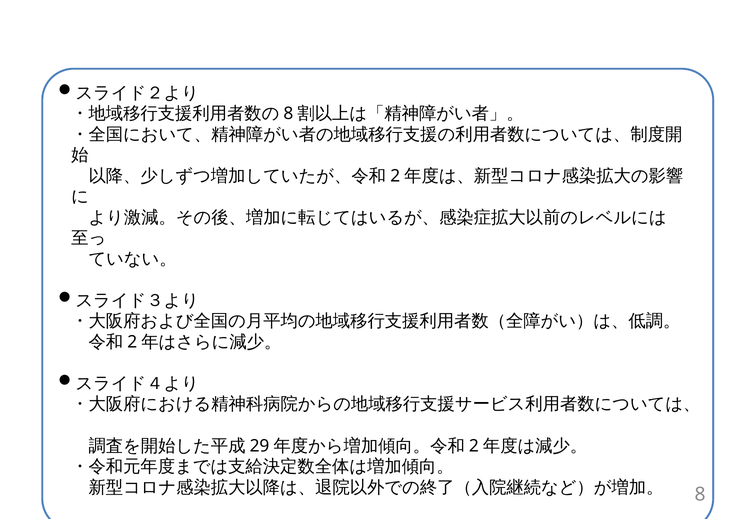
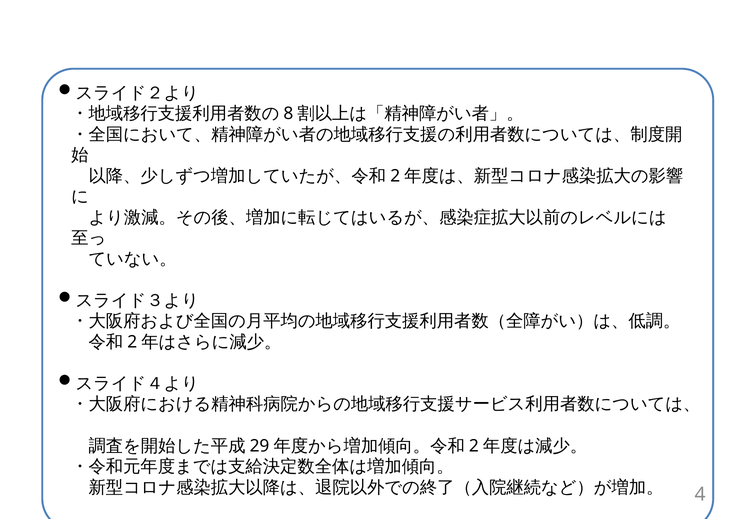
8: 8 -> 4 (700, 495)
